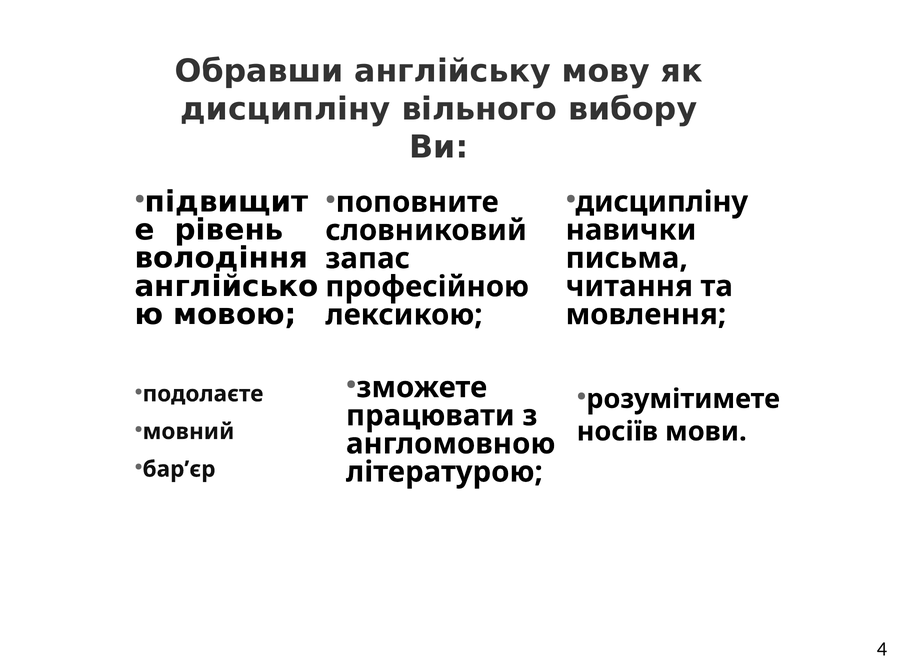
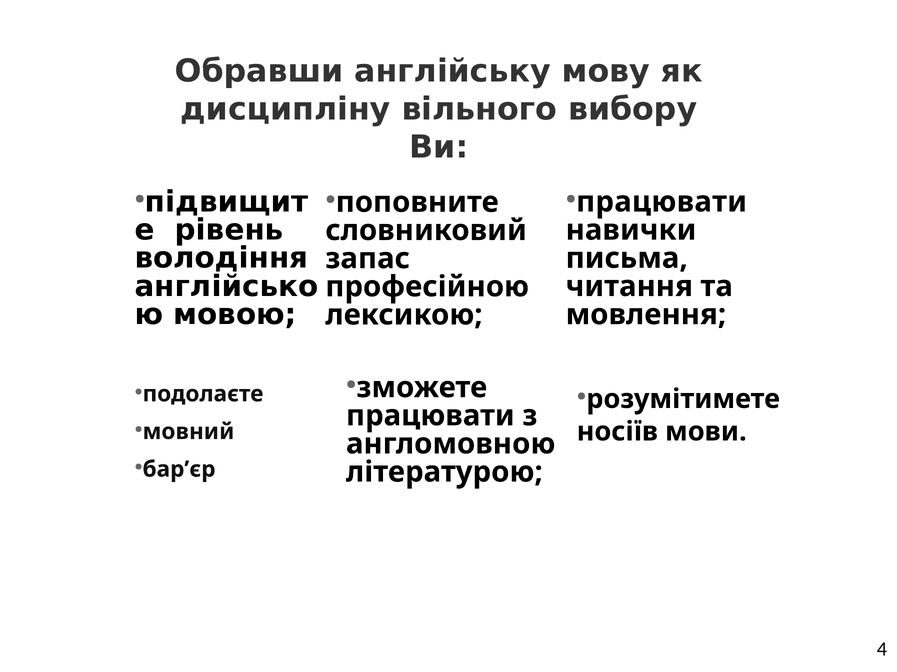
дисципліну: дисципліну -> працювати (662, 202)
